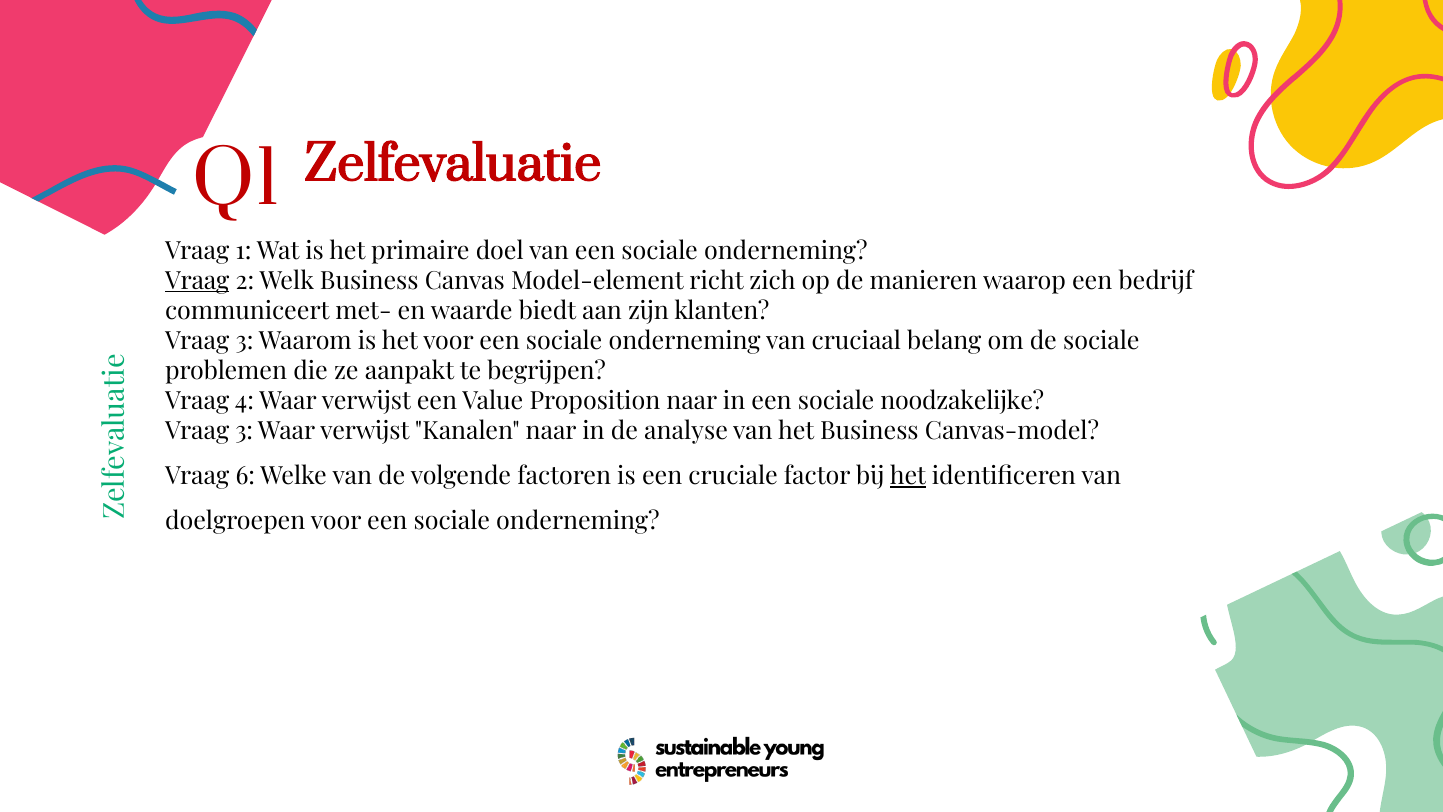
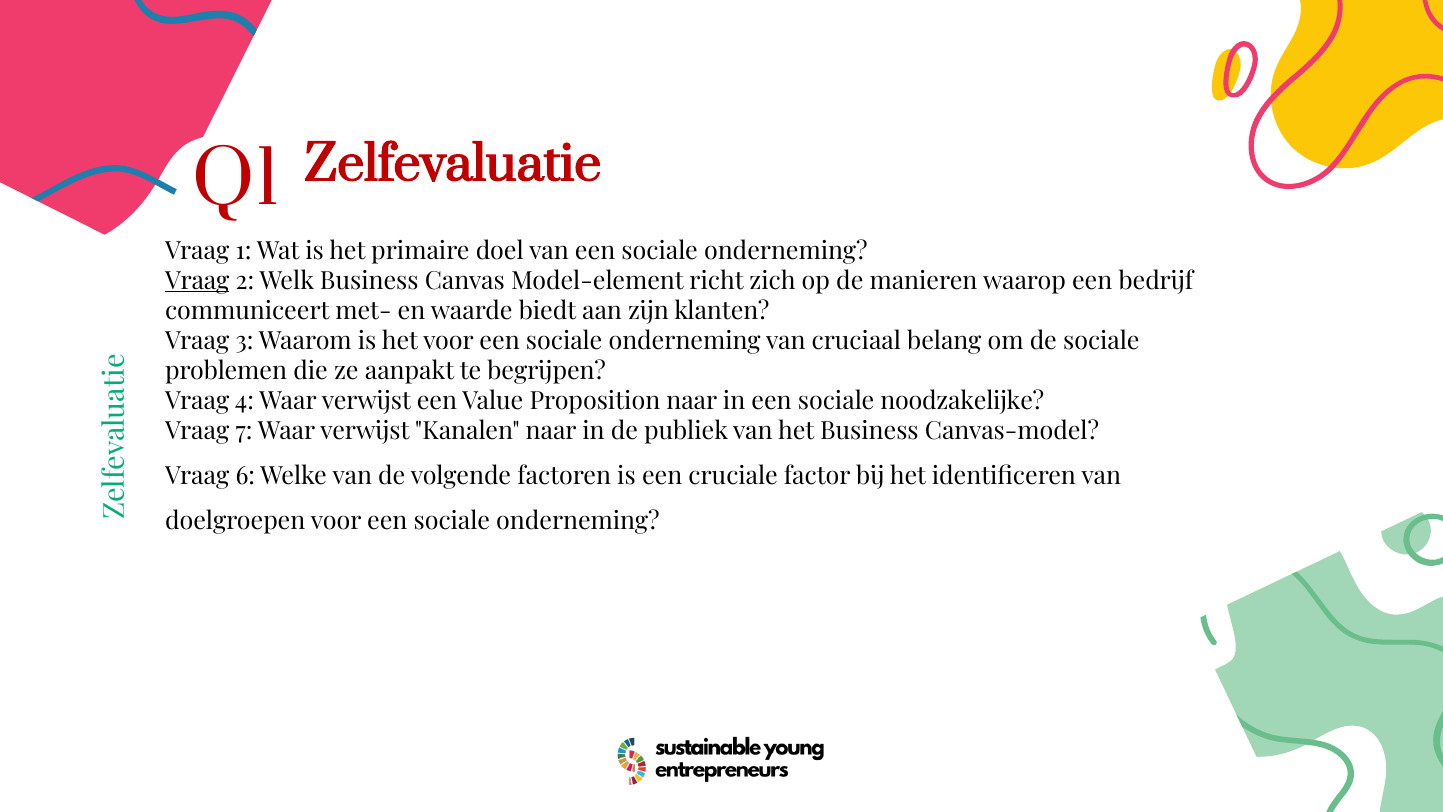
3: 3 -> 7 (244, 431)
analyse: analyse -> publiek (686, 431)
het underline: present -> none (908, 476)
